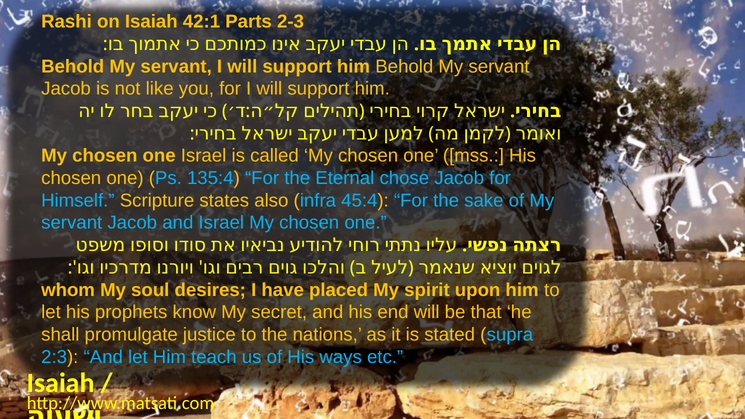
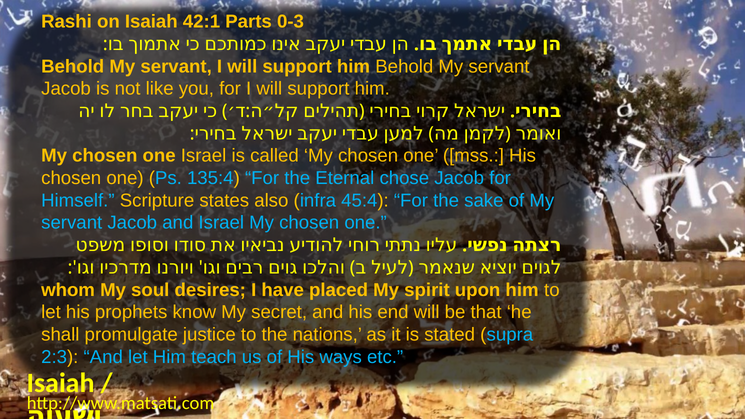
2-3: 2-3 -> 0-3 (290, 22)
